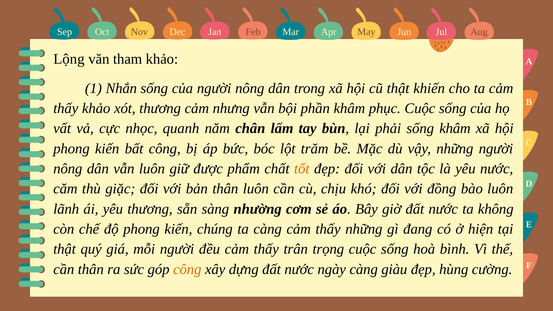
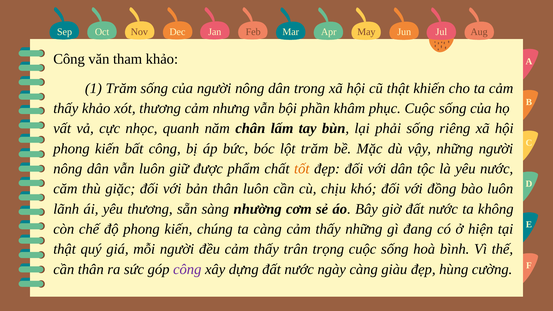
Lộng: Lộng -> Công (69, 59)
1 Nhắn: Nhắn -> Trăm (121, 88)
sống khâm: khâm -> riêng (455, 128)
công colour: orange -> purple (187, 269)
